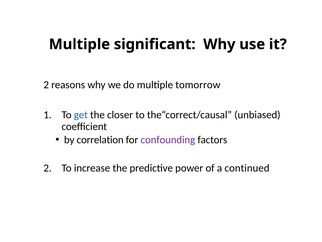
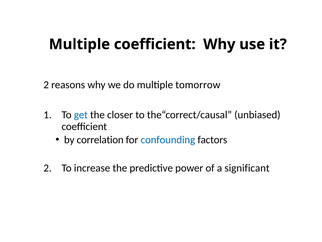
Multiple significant: significant -> coefficient (155, 44)
confounding colour: purple -> blue (168, 139)
continued: continued -> significant (247, 168)
